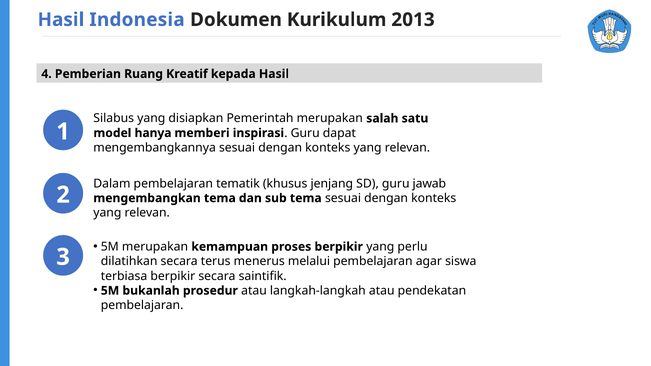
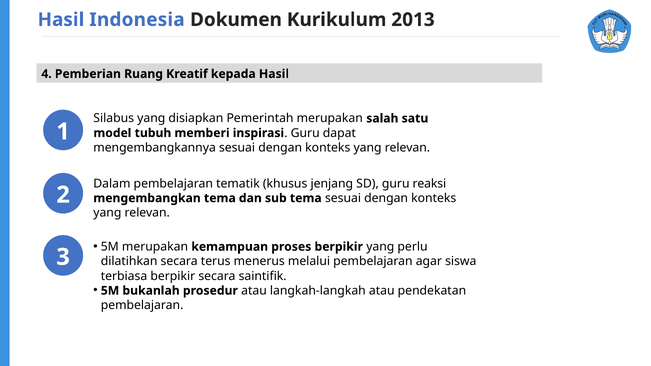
hanya: hanya -> tubuh (153, 133)
jawab: jawab -> reaksi (429, 184)
